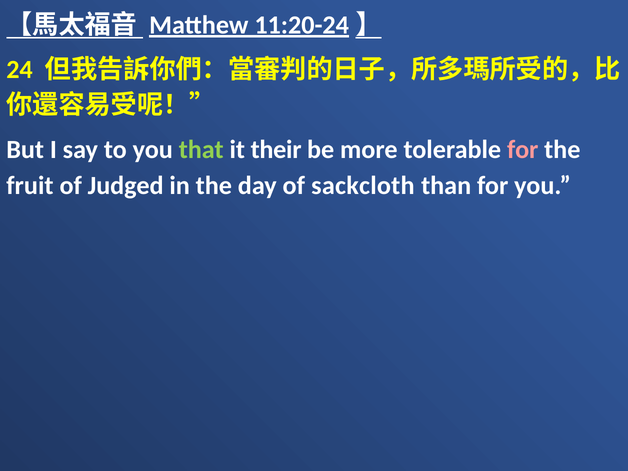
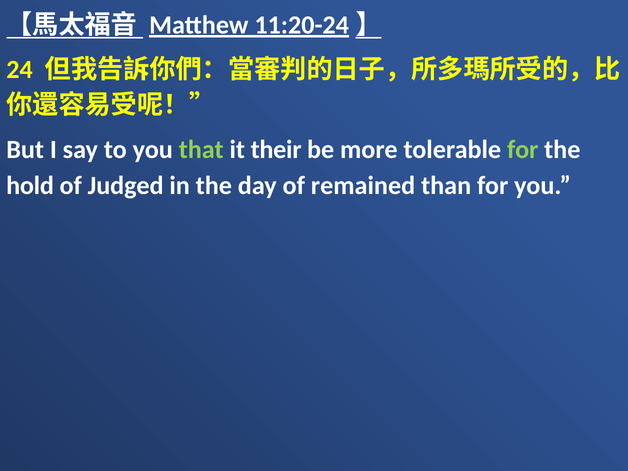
for colour: pink -> light green (523, 150)
fruit: fruit -> hold (30, 186)
sackcloth: sackcloth -> remained (363, 186)
